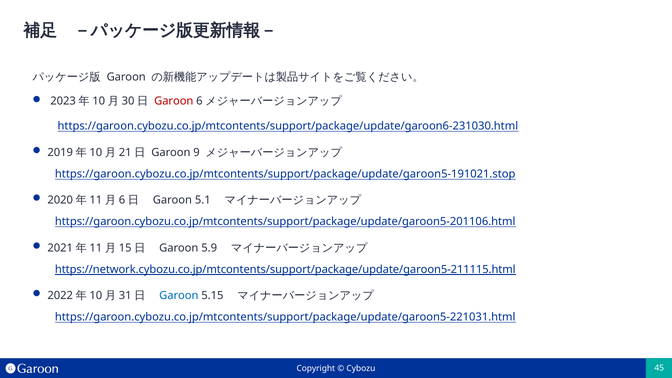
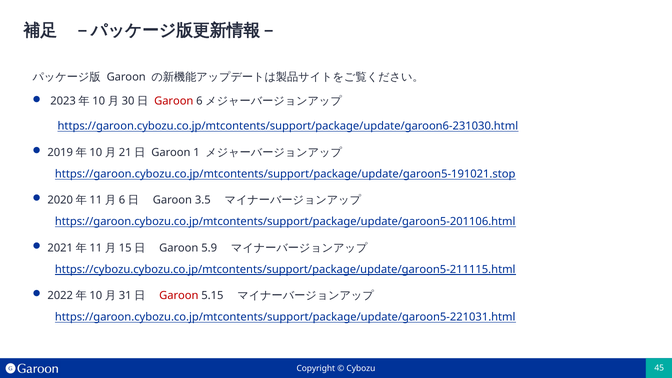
9: 9 -> 1 (197, 153)
5.1: 5.1 -> 3.5 (203, 200)
https://network.cybozu.co.jp/mtcontents/support/package/update/garoon5-211115.html: https://network.cybozu.co.jp/mtcontents/support/package/update/garoon5-211115.html -> https://cybozu.cybozu.co.jp/mtcontents/support/package/update/garoon5-211115.html (285, 269)
Garoon colour: blue -> red (179, 296)
